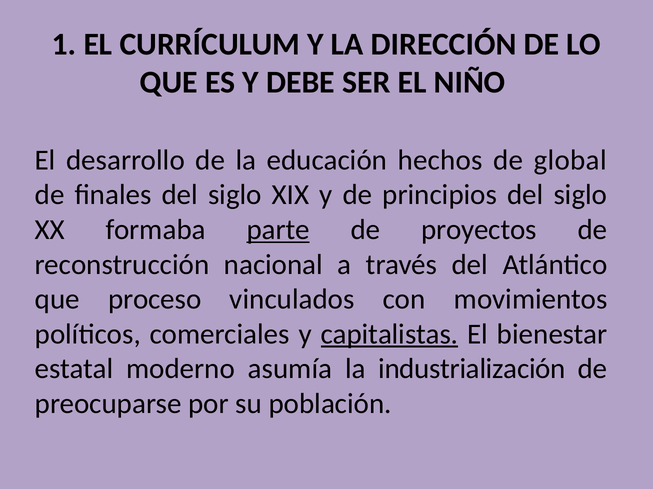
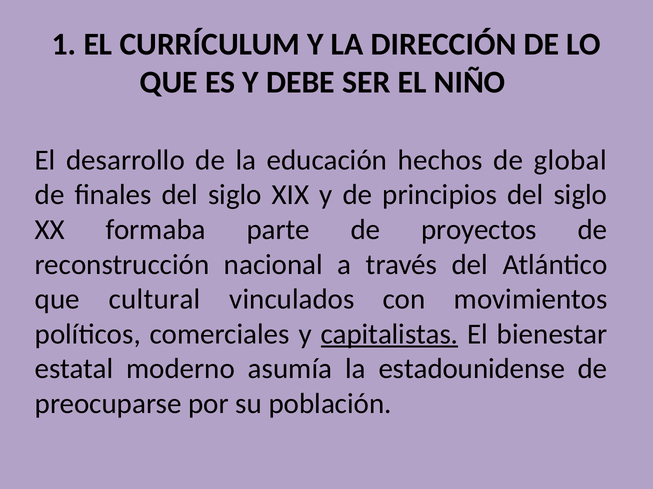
parte underline: present -> none (278, 230)
proceso: proceso -> cultural (154, 300)
industrialización: industrialización -> estadounidense (472, 369)
